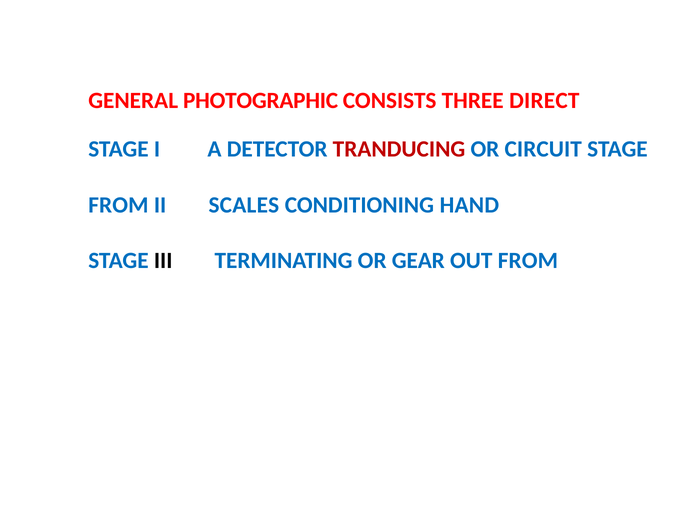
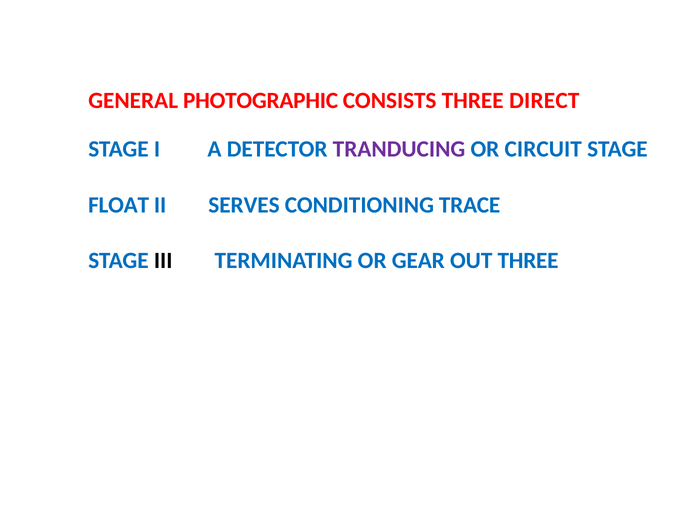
TRANDUCING colour: red -> purple (399, 149)
FROM: FROM -> FLOAT (119, 205)
SCALES: SCALES -> SERVES (244, 205)
HAND: HAND -> TRACE (470, 205)
OUT FROM: FROM -> THREE (528, 261)
